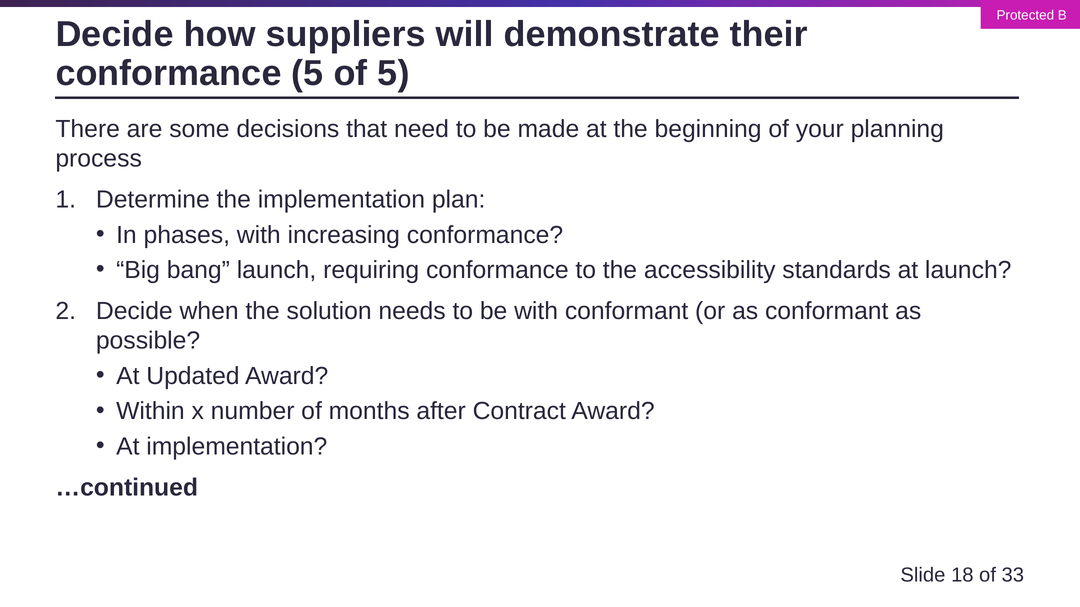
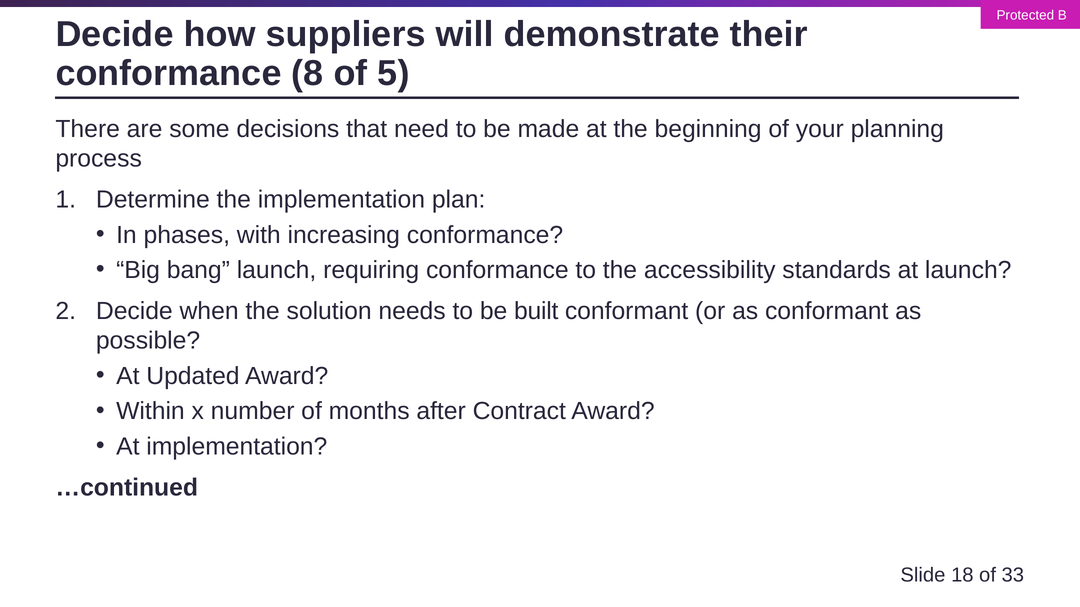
conformance 5: 5 -> 8 (307, 73)
be with: with -> built (536, 311)
